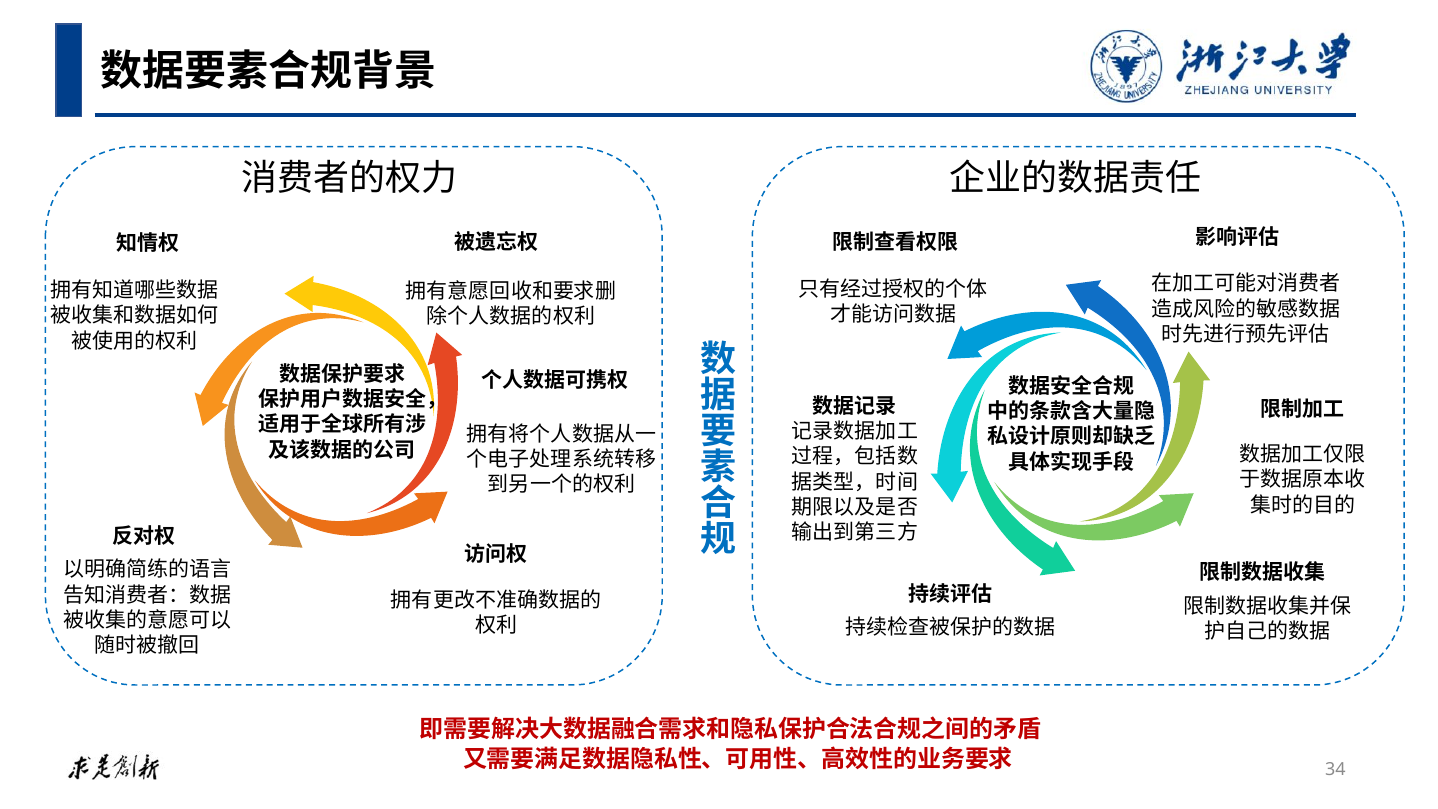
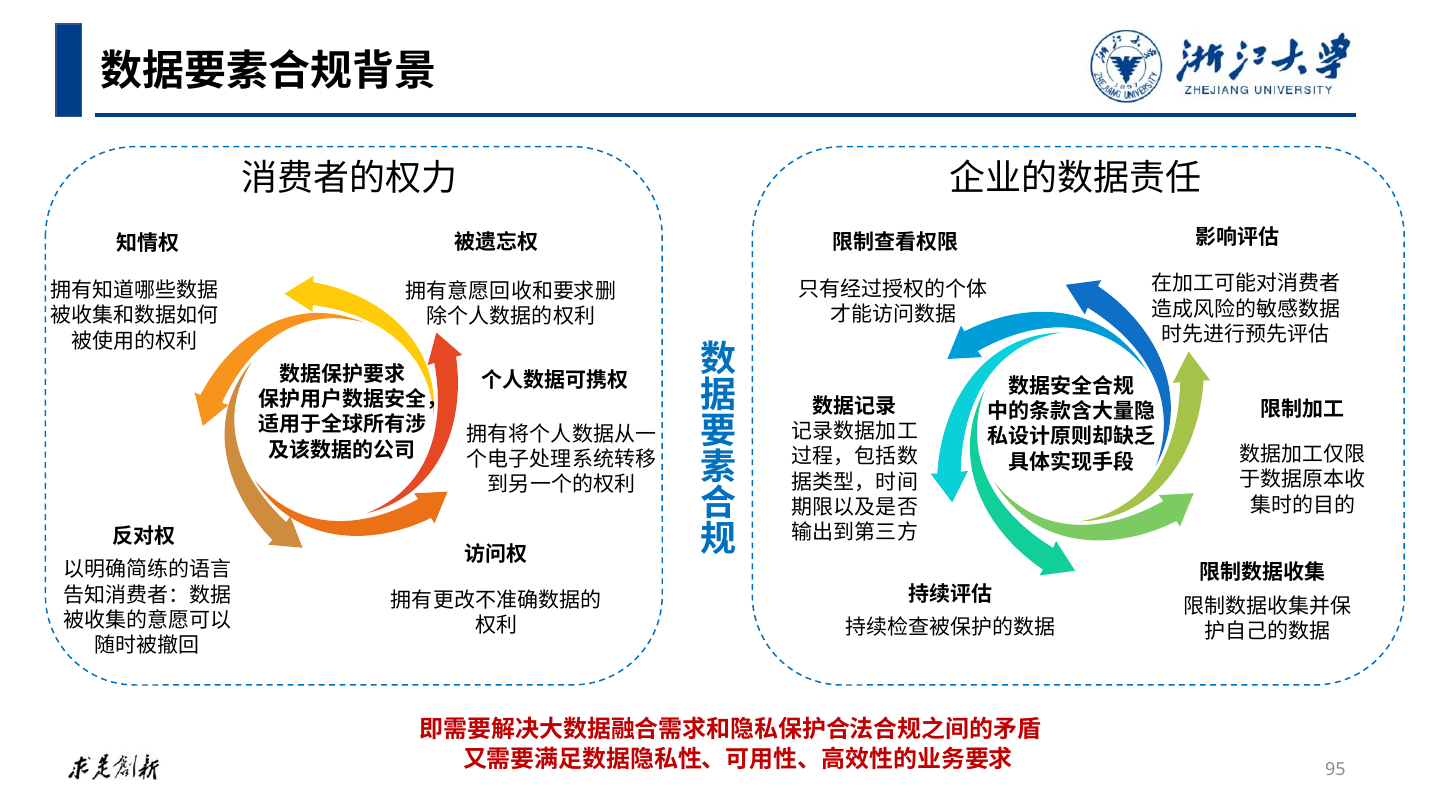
34: 34 -> 95 (1335, 770)
